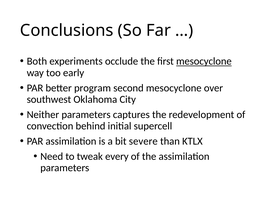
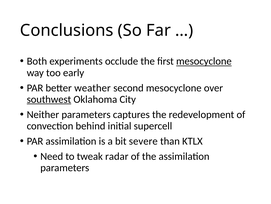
program: program -> weather (92, 88)
southwest underline: none -> present (49, 99)
every: every -> radar (117, 156)
